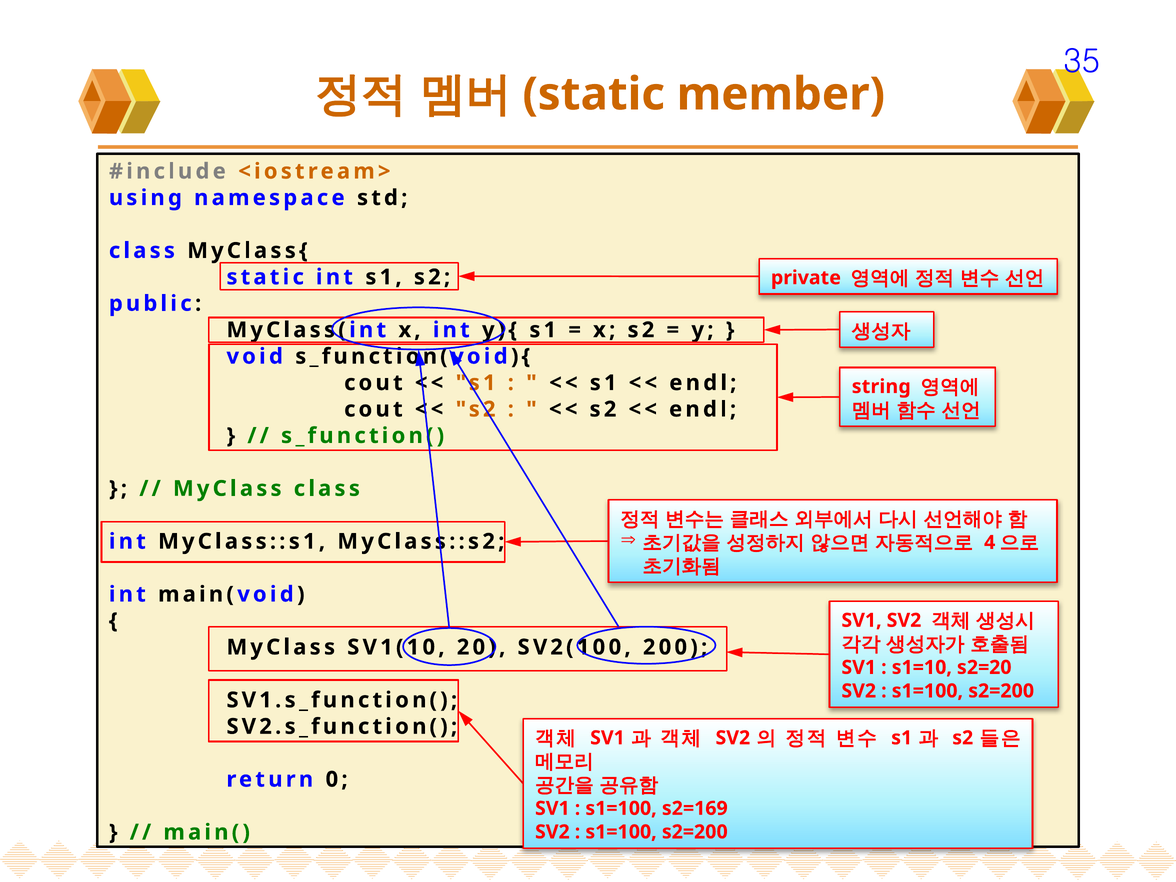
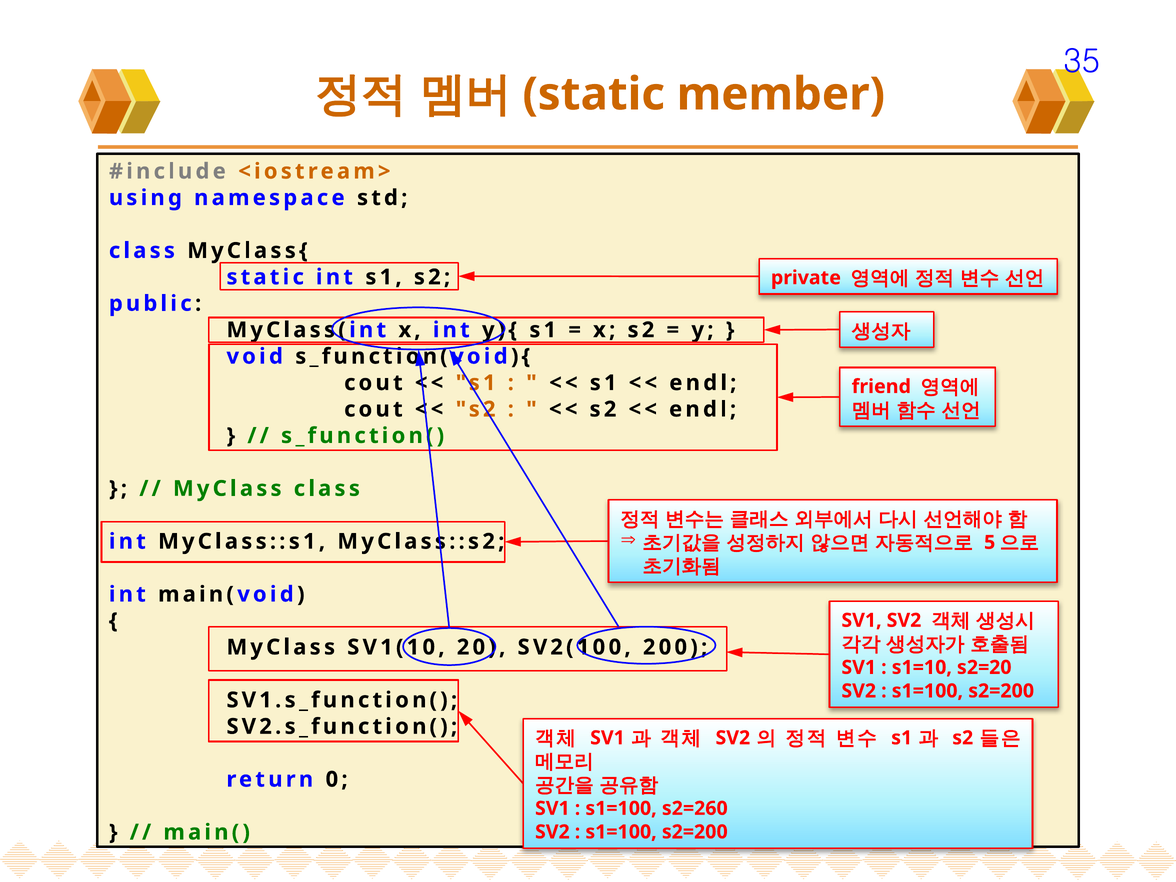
string: string -> friend (881, 387)
4: 4 -> 5 (990, 542)
s2=169: s2=169 -> s2=260 (695, 808)
